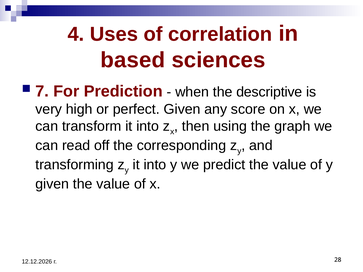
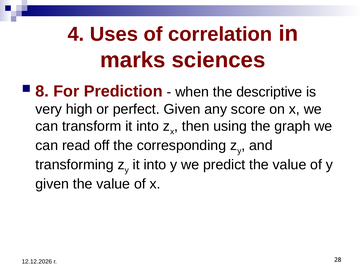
based: based -> marks (133, 60)
7: 7 -> 8 (42, 91)
